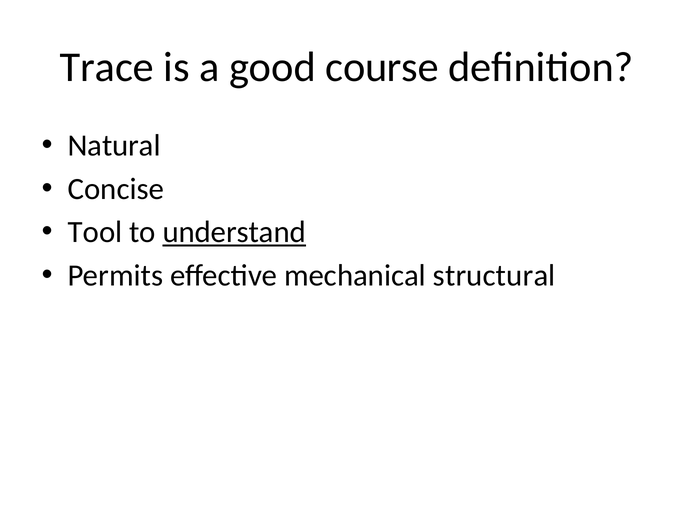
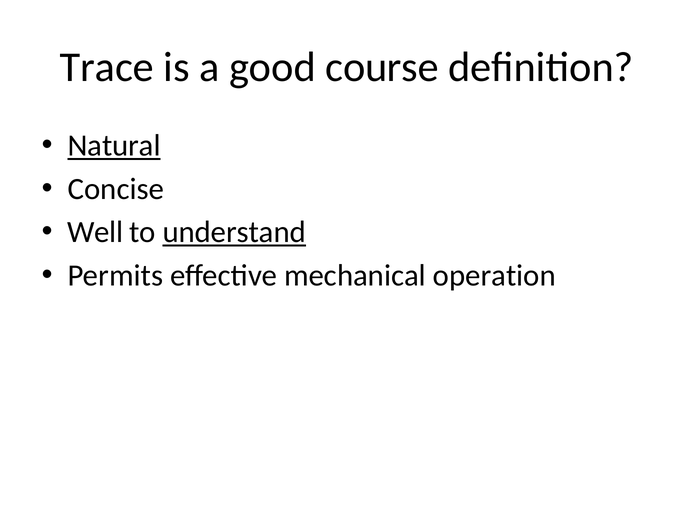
Natural underline: none -> present (114, 146)
Tool: Tool -> Well (95, 232)
structural: structural -> operation (494, 275)
